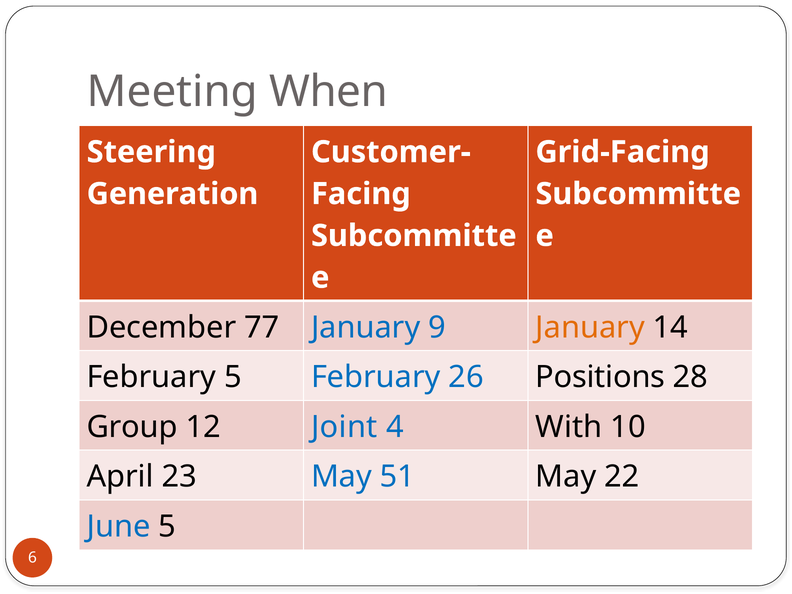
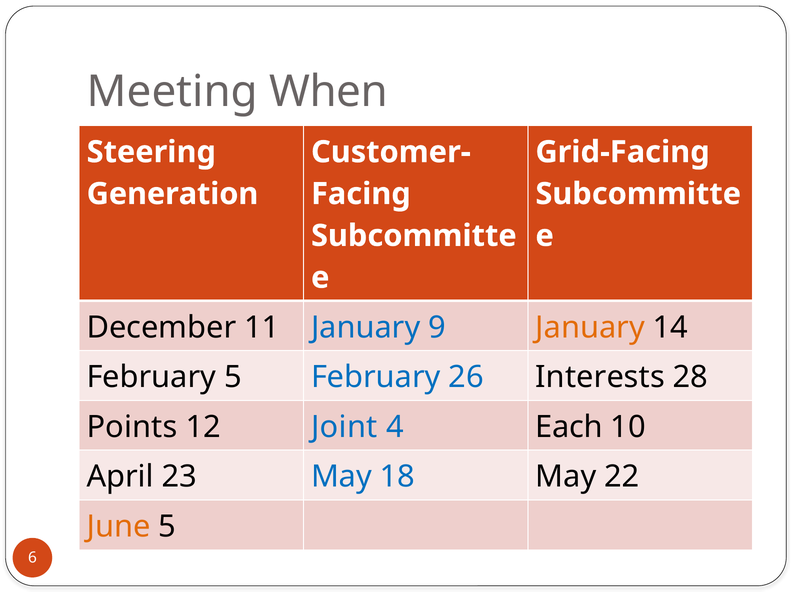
77: 77 -> 11 (262, 327)
Positions: Positions -> Interests (600, 377)
Group: Group -> Points (132, 427)
With: With -> Each (569, 427)
51: 51 -> 18 (397, 477)
June colour: blue -> orange (119, 527)
